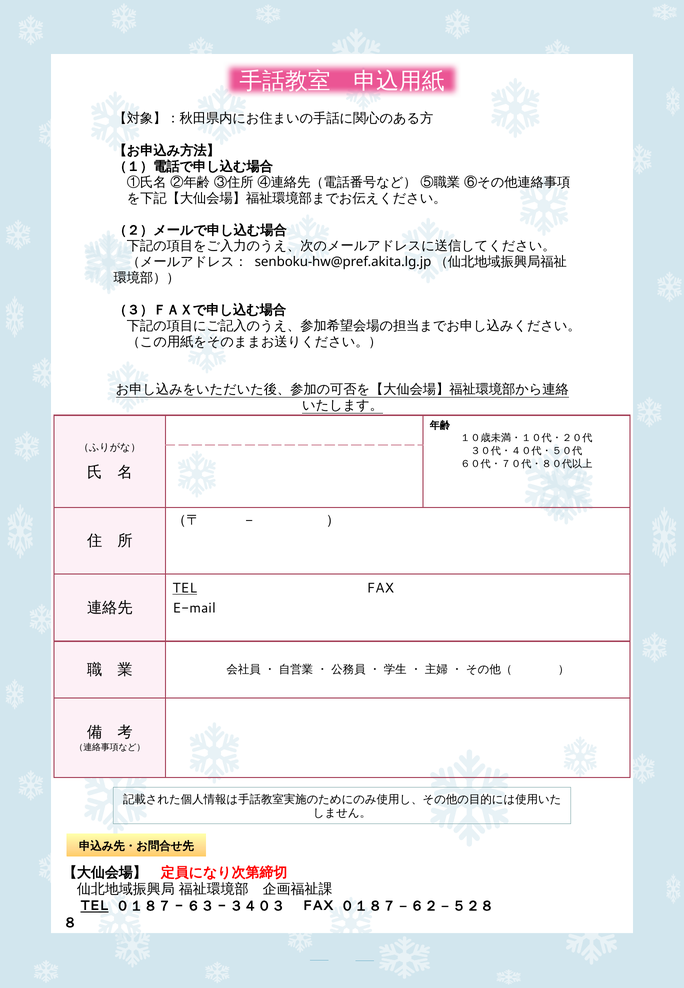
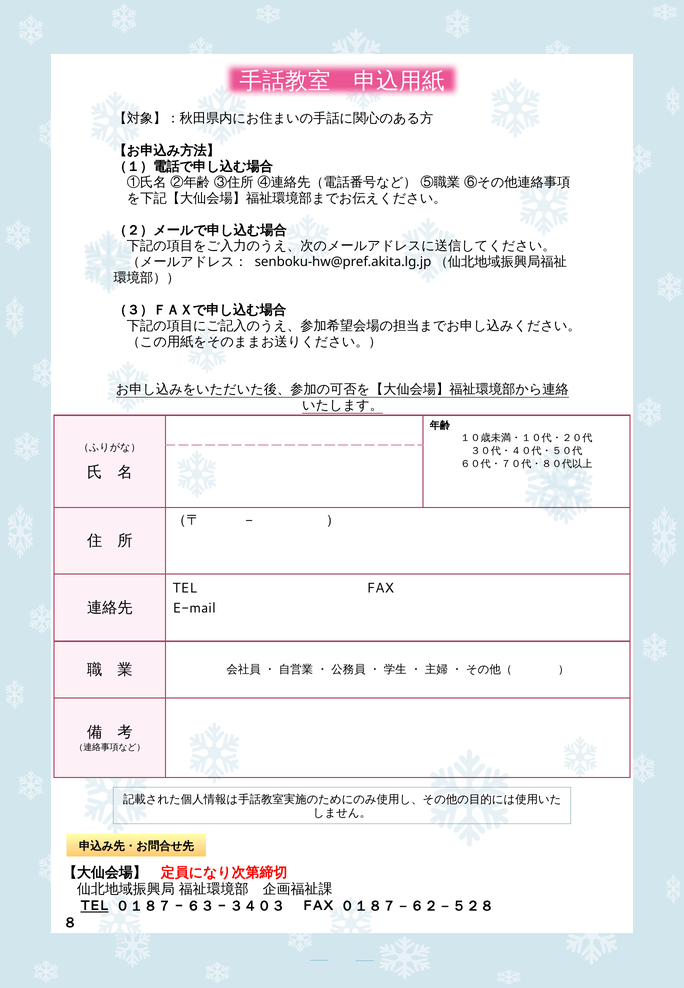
TEL underline: present -> none (185, 588)
